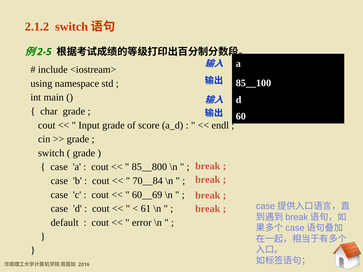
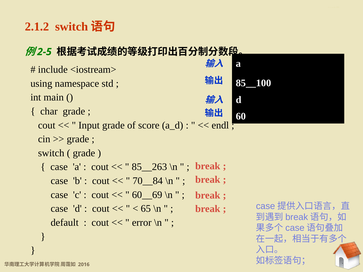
85__800: 85__800 -> 85__263 (149, 167)
61: 61 -> 65 (146, 209)
